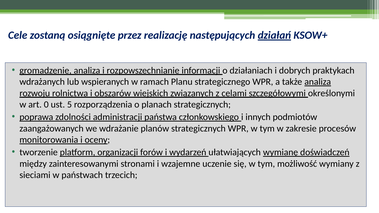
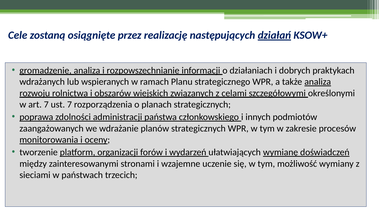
art 0: 0 -> 7 (46, 105)
ust 5: 5 -> 7 (69, 105)
